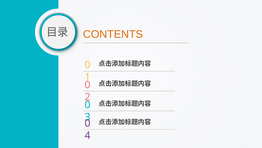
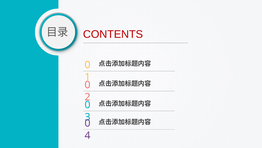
CONTENTS colour: orange -> red (113, 34)
